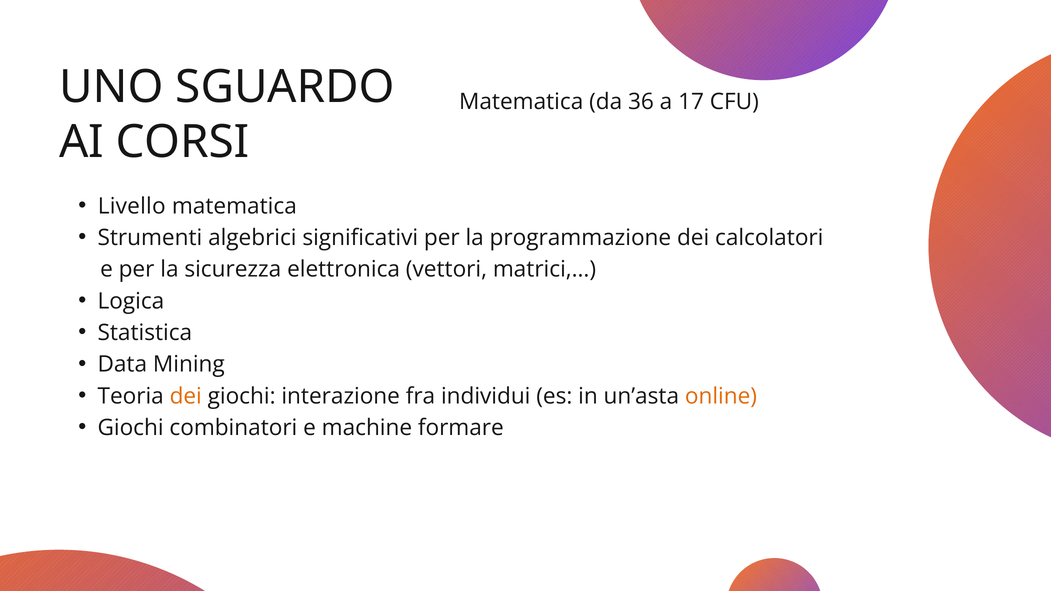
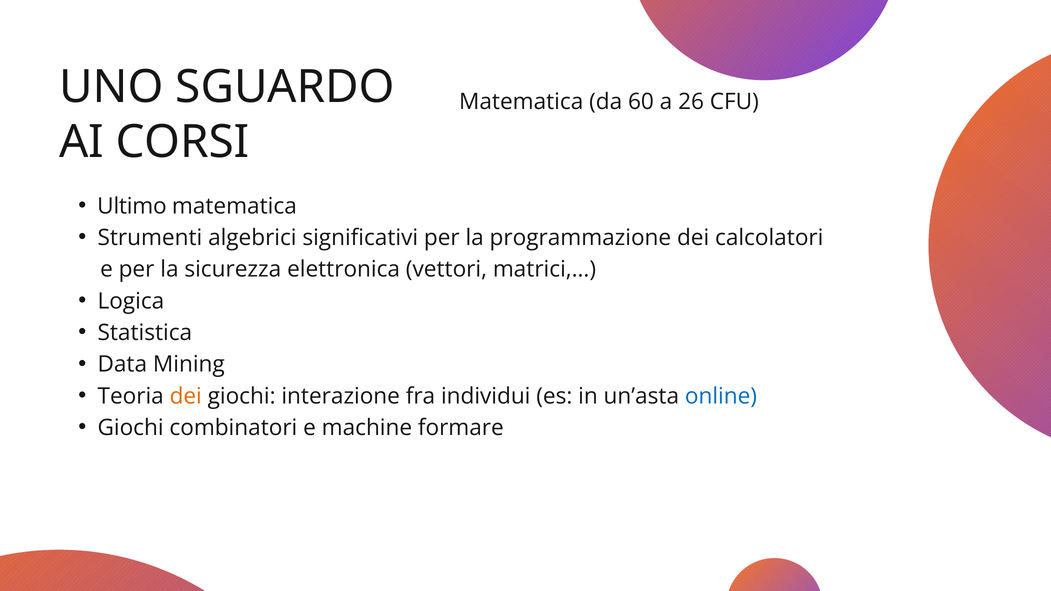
36: 36 -> 60 (641, 102)
17: 17 -> 26 (691, 102)
Livello: Livello -> Ultimo (132, 206)
online colour: orange -> blue (721, 396)
